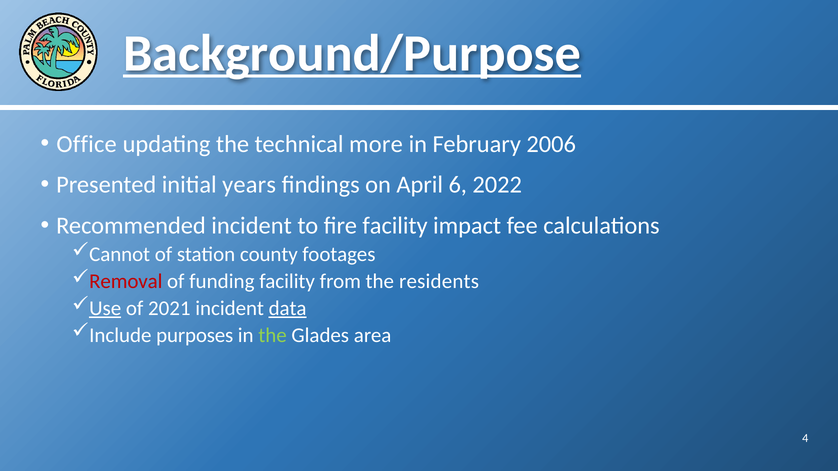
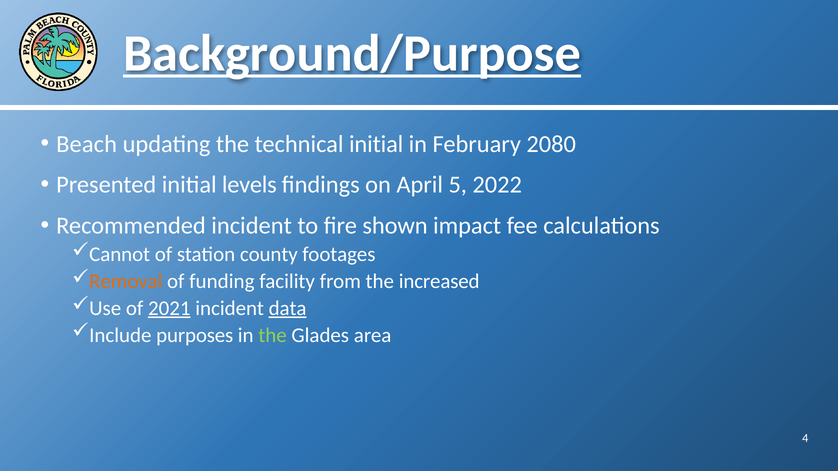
Office: Office -> Beach (87, 144)
technical more: more -> initial (376, 144)
2006: 2006 -> 2080 (551, 144)
years: years -> levels (249, 185)
6: 6 -> 5 (458, 185)
fire facility: facility -> shown (395, 226)
Removal colour: red -> orange (126, 281)
residents: residents -> increased (439, 281)
Use underline: present -> none (105, 308)
2021 underline: none -> present (169, 308)
